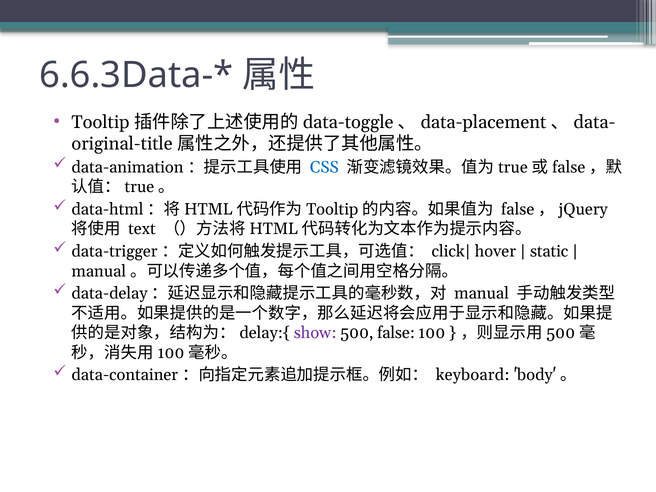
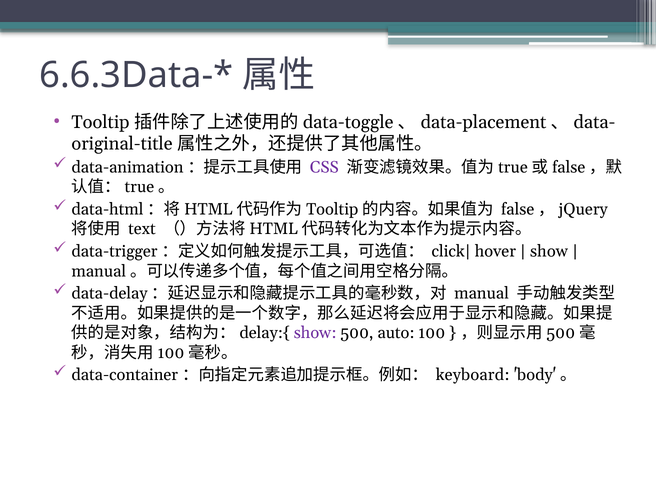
CSS colour: blue -> purple (324, 167)
static: static -> show (549, 251)
false: false -> auto (396, 333)
